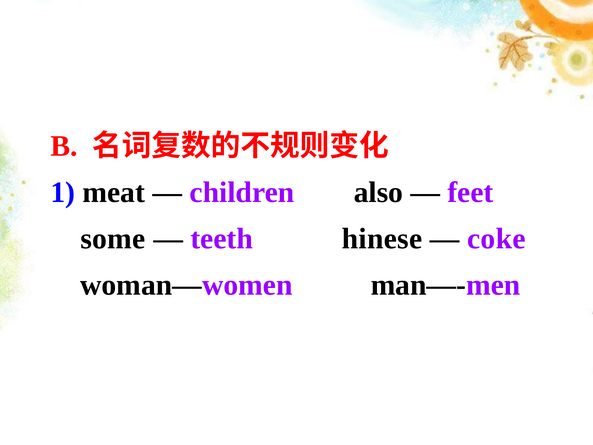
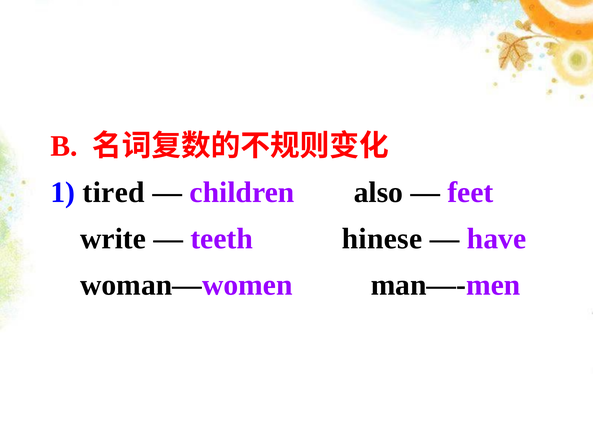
meat: meat -> tired (114, 192)
some: some -> write (113, 239)
coke: coke -> have (497, 239)
